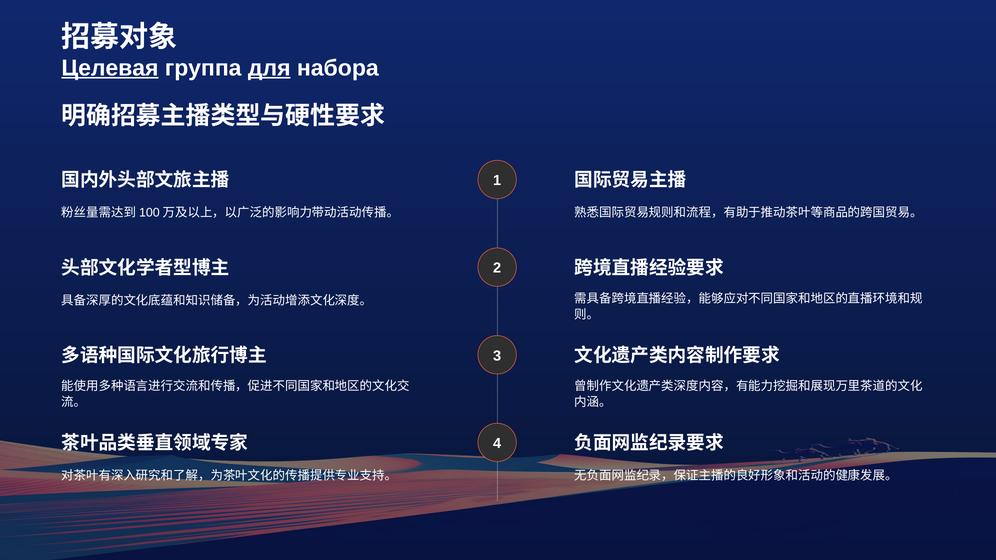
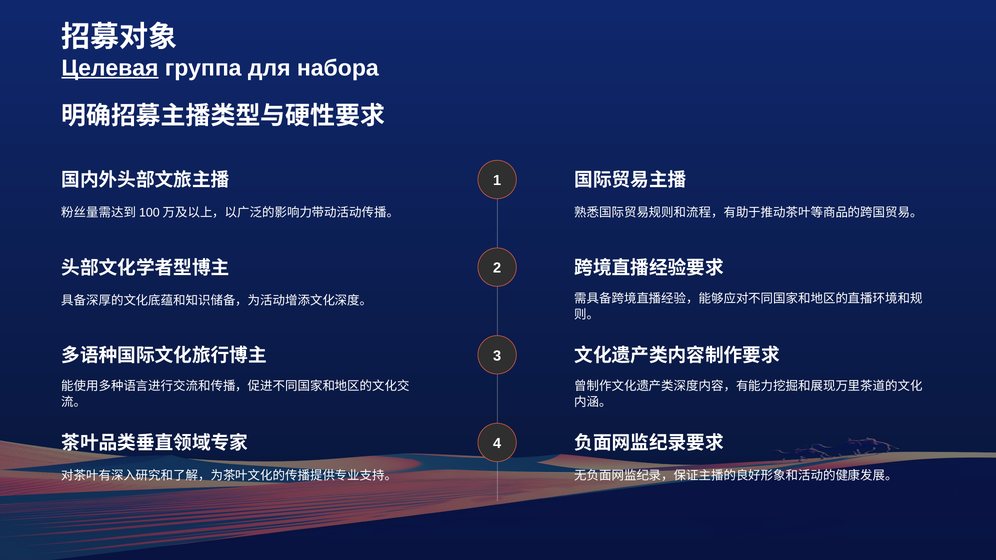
для underline: present -> none (269, 68)
